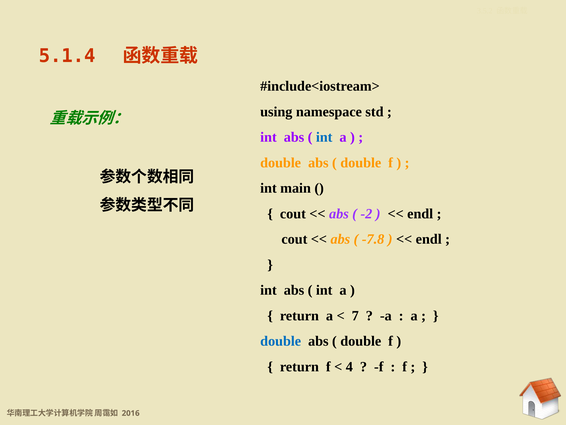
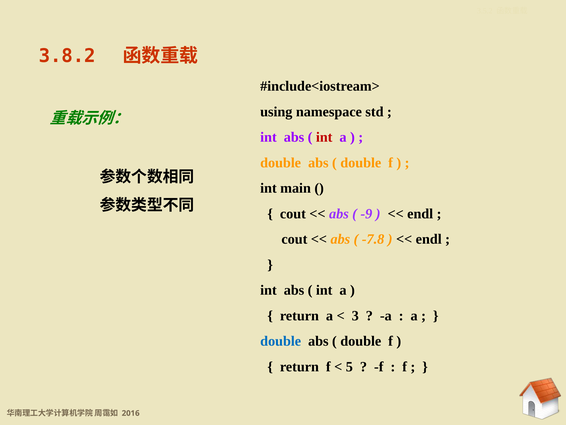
5.1.4: 5.1.4 -> 3.8.2 (67, 56)
int colour: blue -> red (324, 137)
-2: -2 -> -9 (366, 213)
7: 7 -> 3 (355, 315)
4: 4 -> 5 (349, 366)
